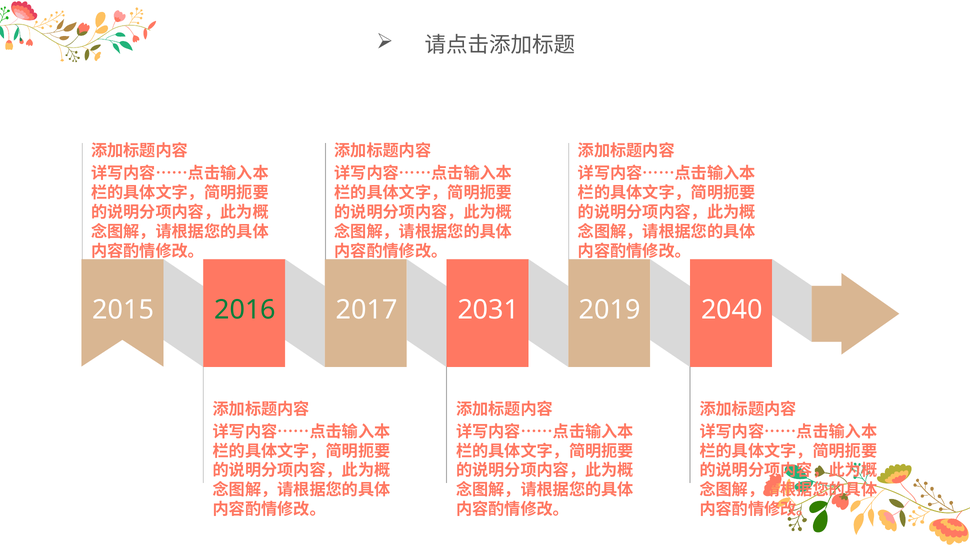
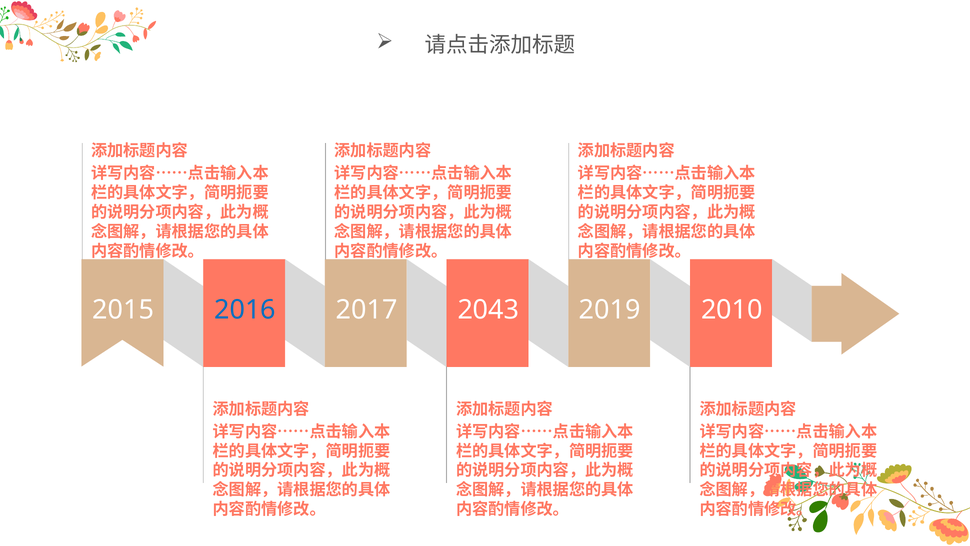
2016 colour: green -> blue (245, 310)
2031: 2031 -> 2043 (488, 310)
2040: 2040 -> 2010 (732, 310)
